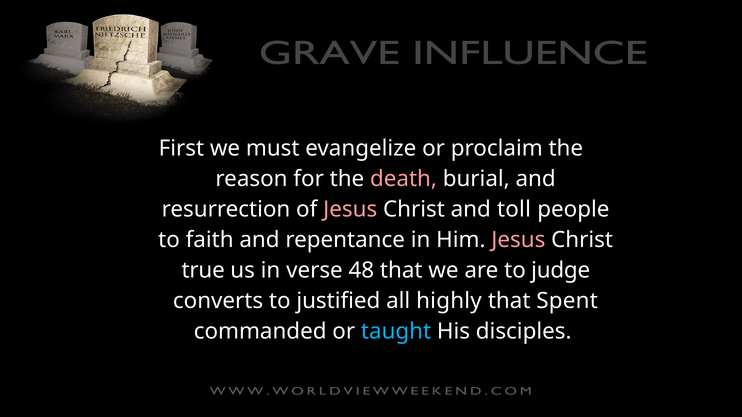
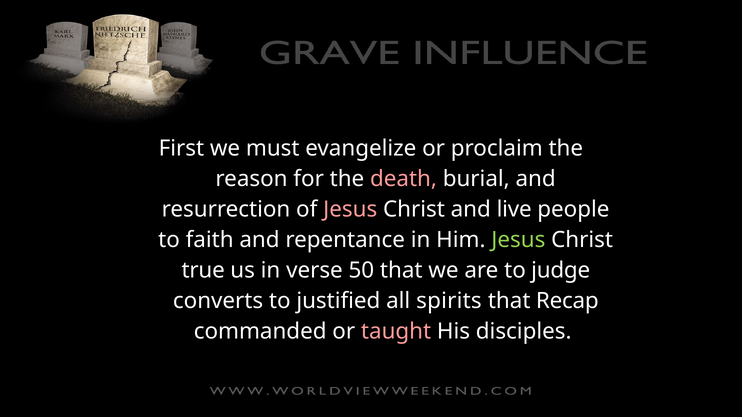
toll: toll -> live (514, 210)
Jesus colour: pink -> light green (518, 240)
48: 48 -> 50 (361, 271)
highly: highly -> spirits (449, 301)
Spent: Spent -> Recap (567, 301)
taught colour: light blue -> pink (396, 332)
